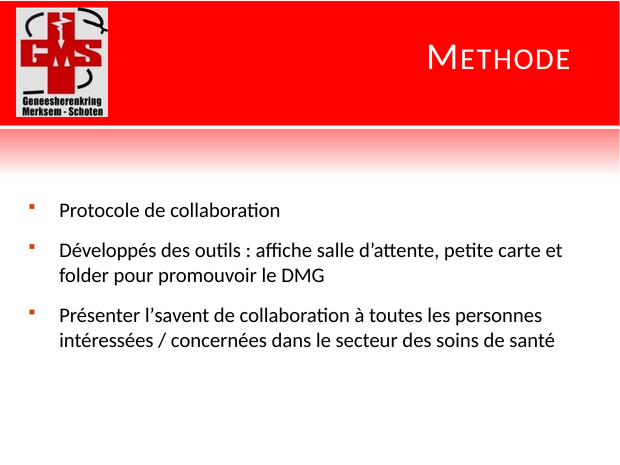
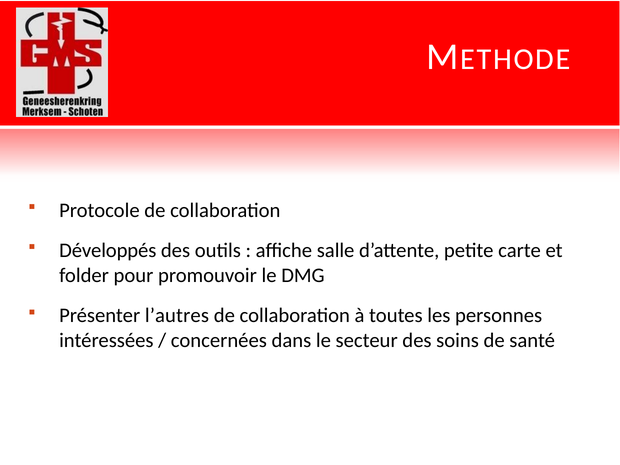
l’savent: l’savent -> l’autres (177, 316)
